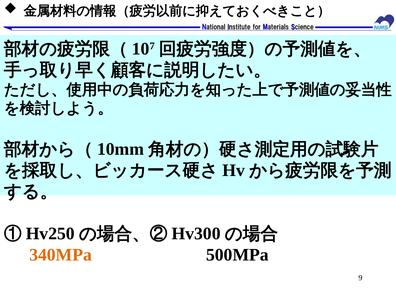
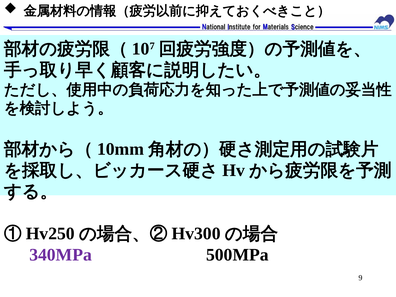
340MPa colour: orange -> purple (61, 255)
